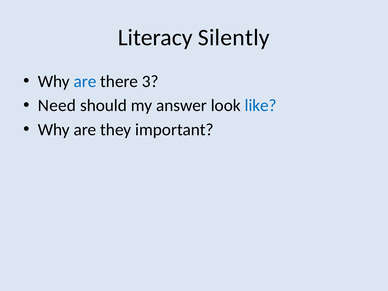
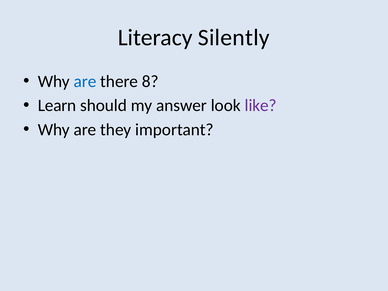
3: 3 -> 8 (150, 81)
Need: Need -> Learn (57, 106)
like colour: blue -> purple (261, 106)
